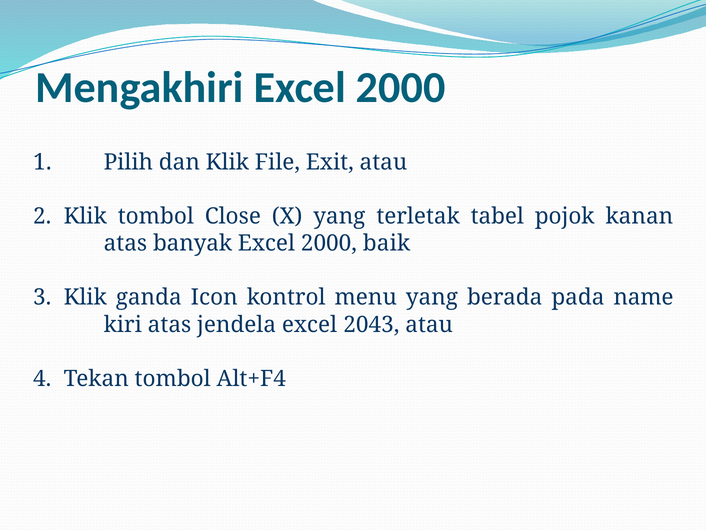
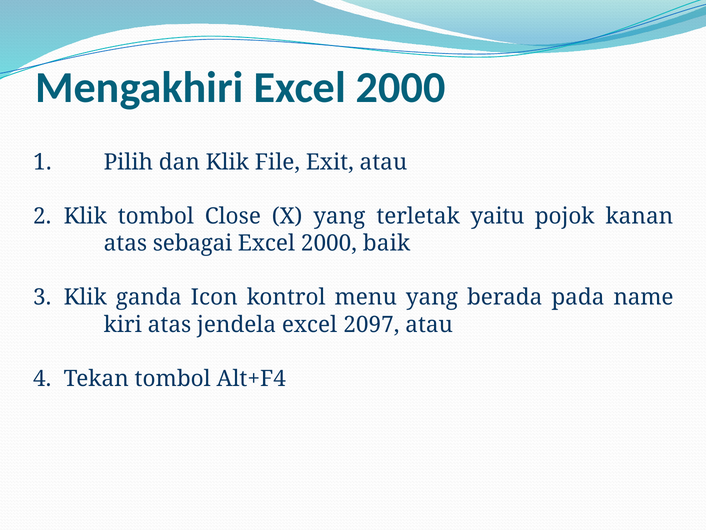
tabel: tabel -> yaitu (497, 216)
banyak: banyak -> sebagai (193, 243)
2043: 2043 -> 2097 (371, 324)
